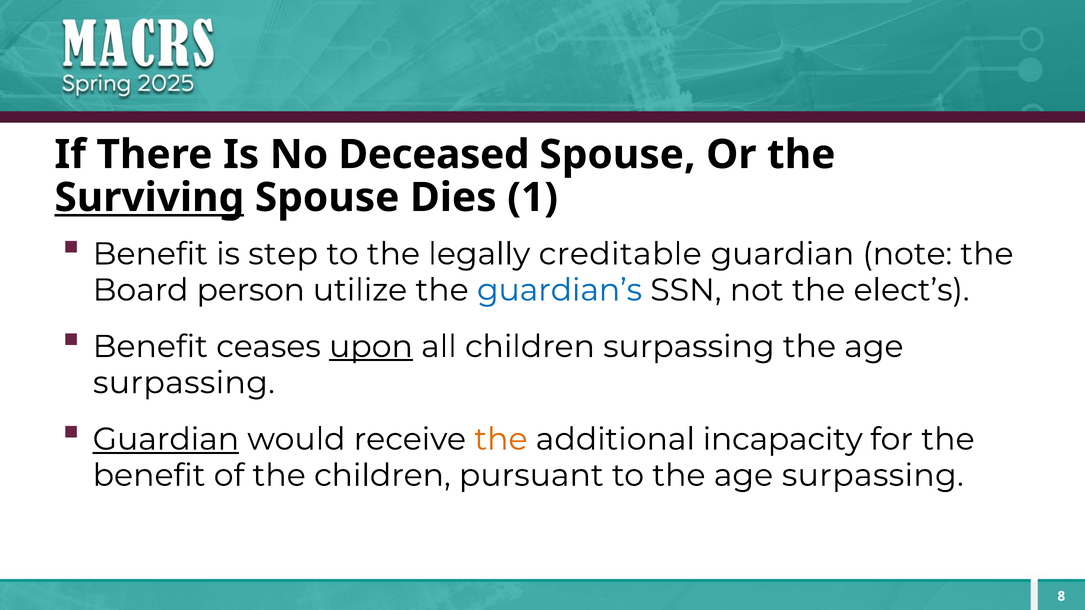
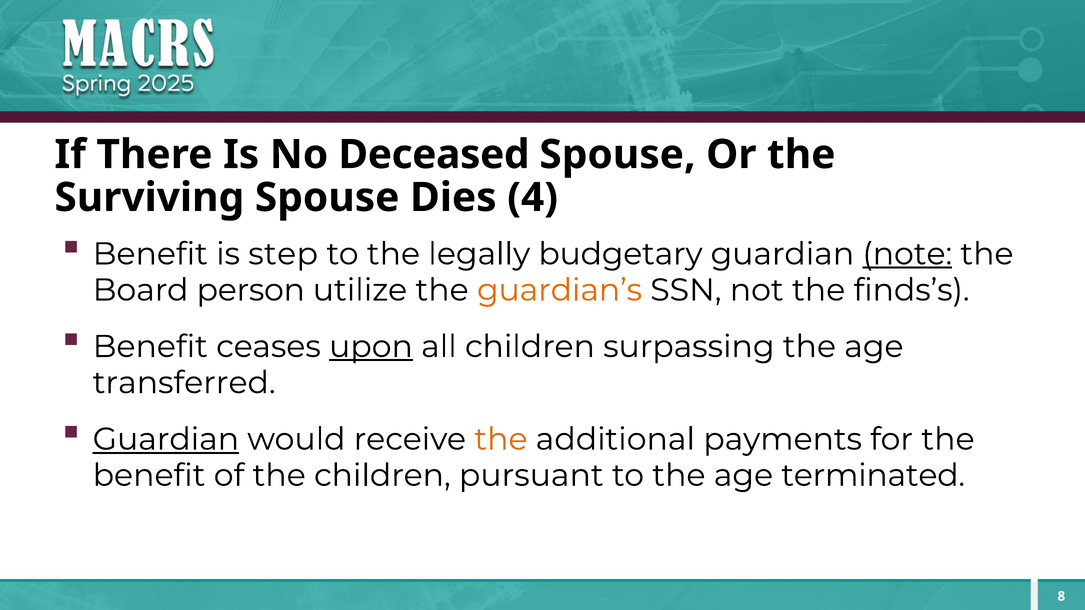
Surviving underline: present -> none (149, 198)
1: 1 -> 4 (533, 198)
creditable: creditable -> budgetary (620, 254)
note underline: none -> present (907, 254)
guardian’s colour: blue -> orange (560, 290)
elect’s: elect’s -> finds’s (912, 290)
surpassing: surpassing -> transferred (184, 383)
incapacity: incapacity -> payments (783, 439)
to the age surpassing: surpassing -> terminated (873, 476)
